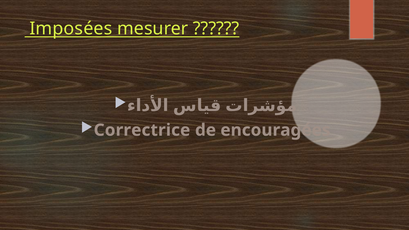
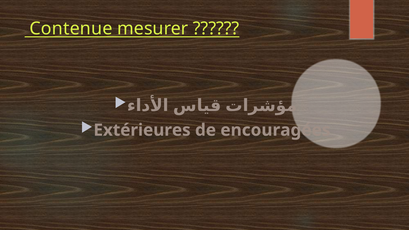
Imposées: Imposées -> Contenue (71, 29)
Correctrice: Correctrice -> Extérieures (142, 130)
